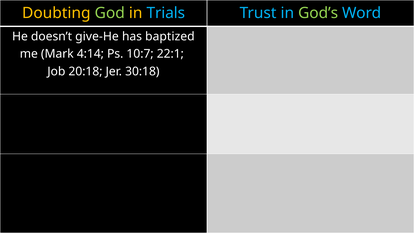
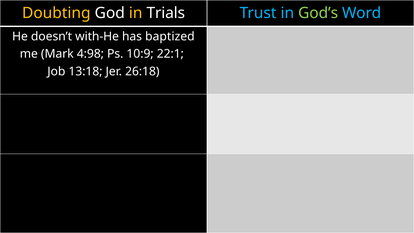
God colour: light green -> white (110, 13)
Trials colour: light blue -> white (166, 13)
give-He: give-He -> with-He (97, 36)
4:14: 4:14 -> 4:98 (90, 54)
10:7: 10:7 -> 10:9 (140, 54)
20:18: 20:18 -> 13:18 (85, 71)
30:18: 30:18 -> 26:18 (142, 71)
